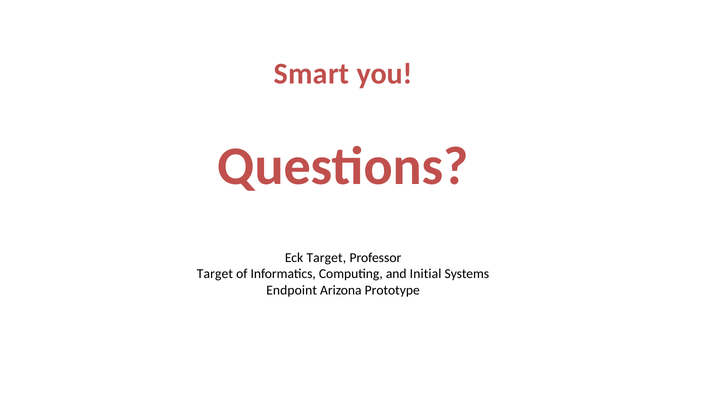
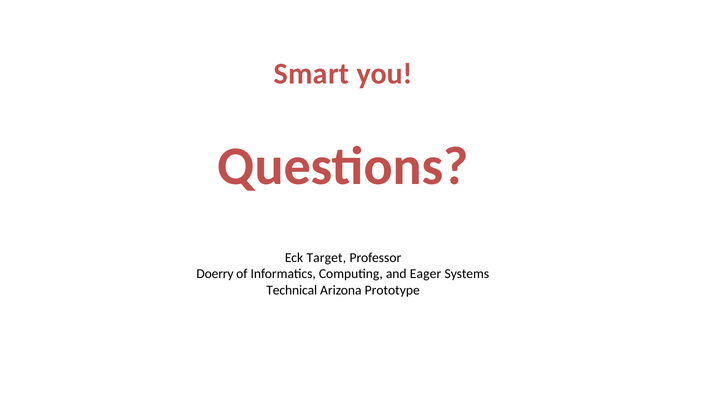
Target: Target -> Doerry (215, 274)
Initial: Initial -> Eager (426, 274)
Endpoint: Endpoint -> Technical (292, 290)
